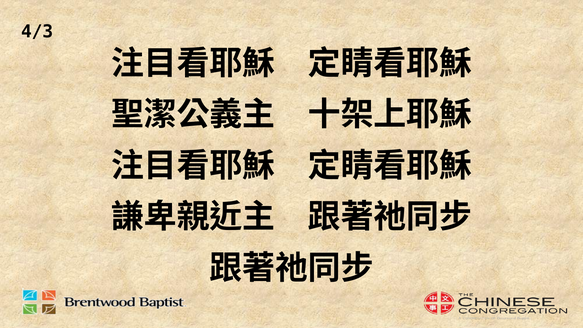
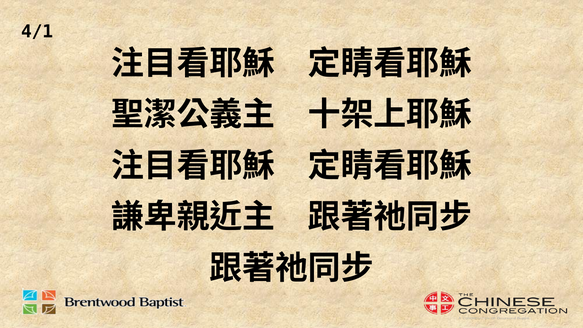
4/3: 4/3 -> 4/1 (37, 32)
